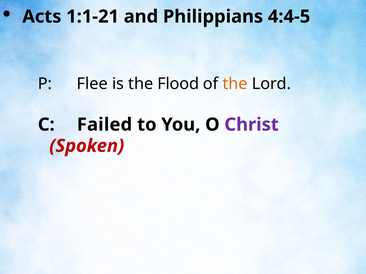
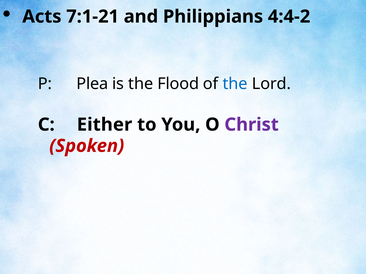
1:1-21: 1:1-21 -> 7:1-21 (93, 17)
4:4-5: 4:4-5 -> 4:4-2 (289, 17)
Flee: Flee -> Plea (92, 84)
the colour: orange -> blue (235, 84)
Failed: Failed -> Either (104, 125)
